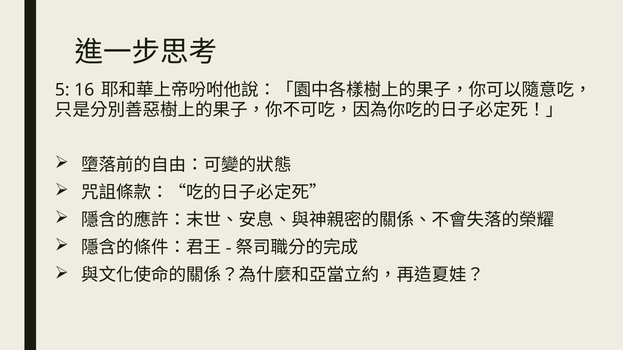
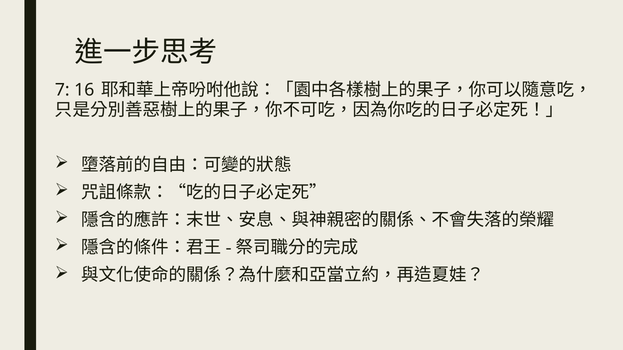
5: 5 -> 7 (62, 90)
